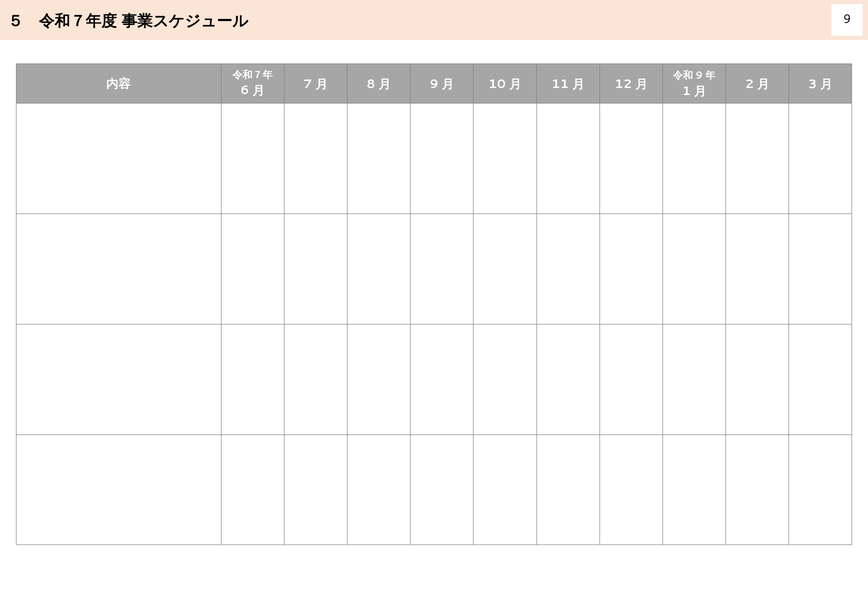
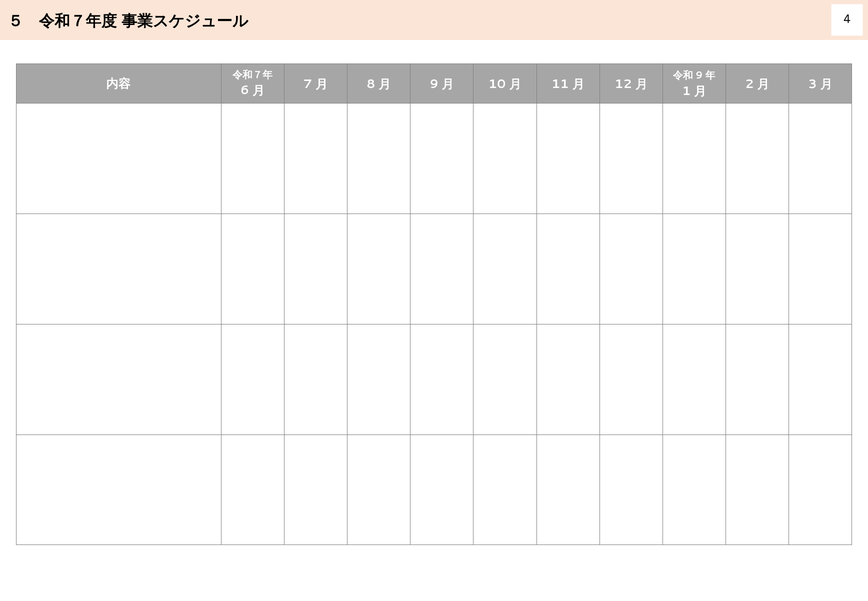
9: 9 -> 4 (847, 19)
